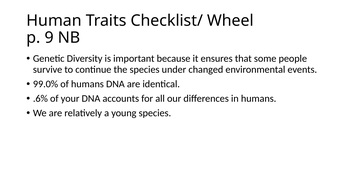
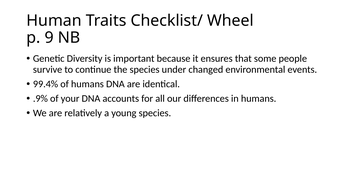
99.0%: 99.0% -> 99.4% (46, 84)
.6%: .6% -> .9% (40, 99)
